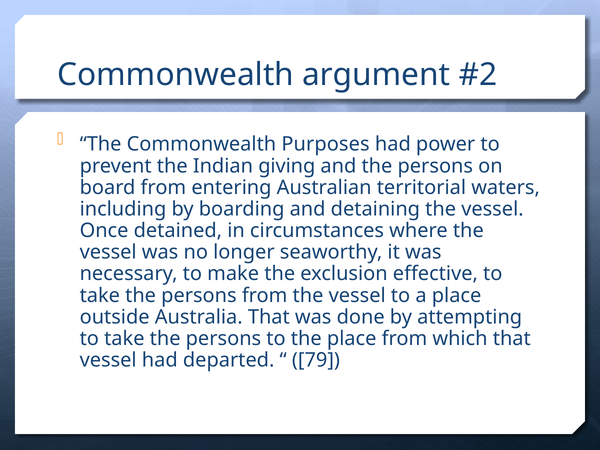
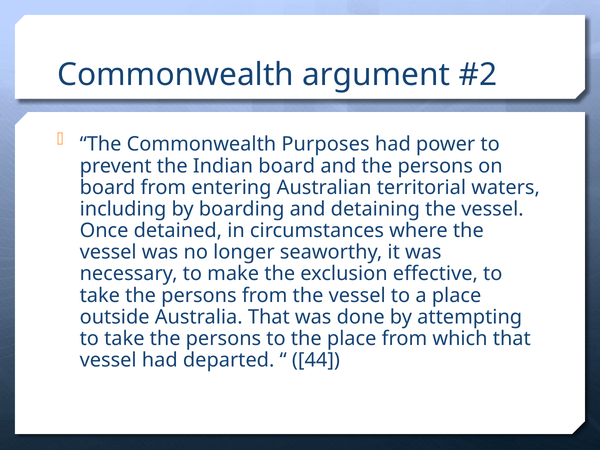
Indian giving: giving -> board (287, 166)
79: 79 -> 44 (316, 360)
